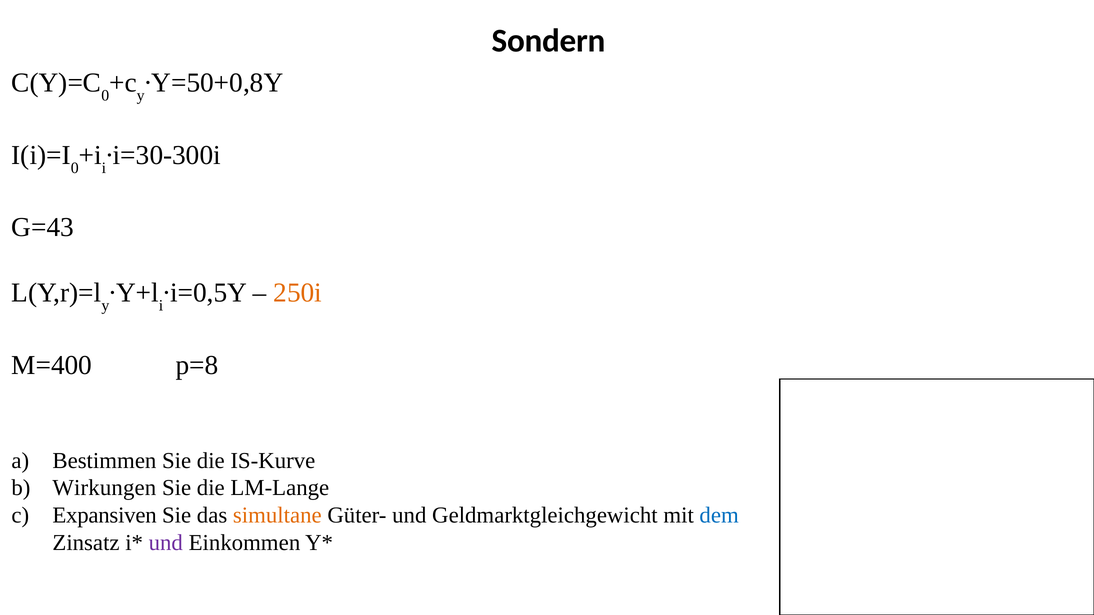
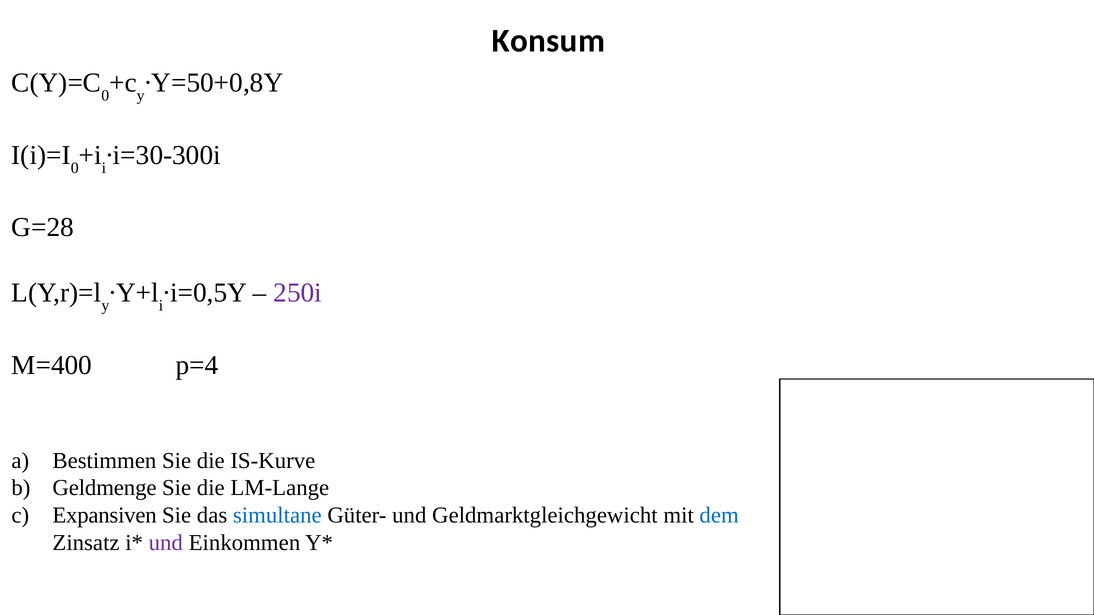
Sondern: Sondern -> Konsum (548, 41)
G=43: G=43 -> G=28 (43, 227)
250i colour: orange -> purple (298, 293)
p=8: p=8 -> p=4 (197, 365)
Wirkungen: Wirkungen -> Geldmenge (104, 488)
simultane colour: orange -> blue (277, 516)
